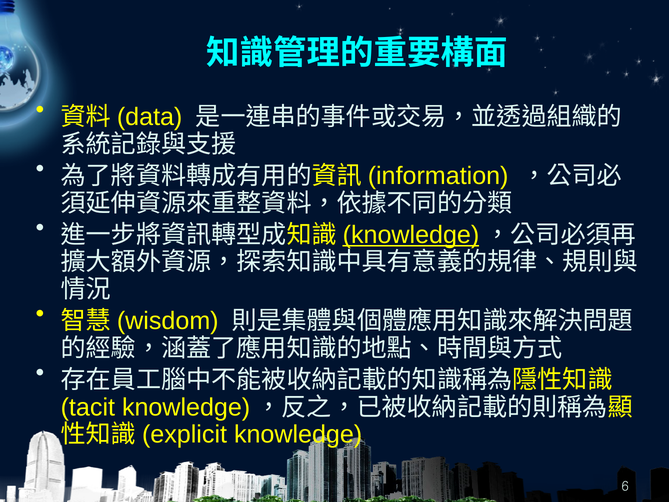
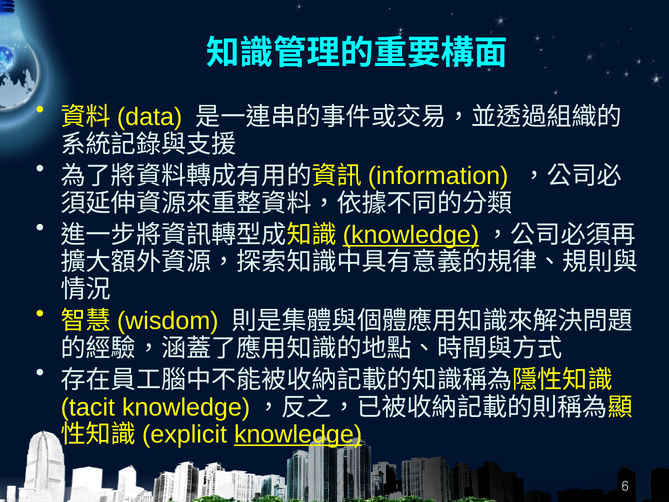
knowledge underline: none -> present (298, 434)
